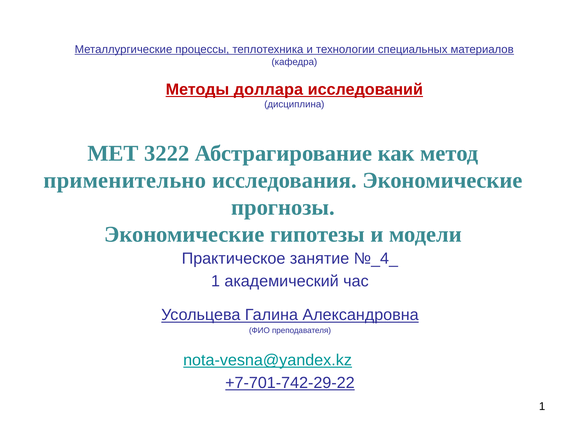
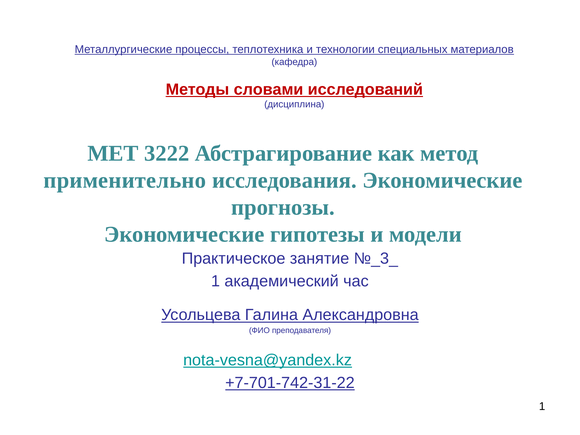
доллара: доллара -> словами (269, 89)
№_4_: №_4_ -> №_3_ (376, 259)
+7-701-742-29-22: +7-701-742-29-22 -> +7-701-742-31-22 (290, 383)
